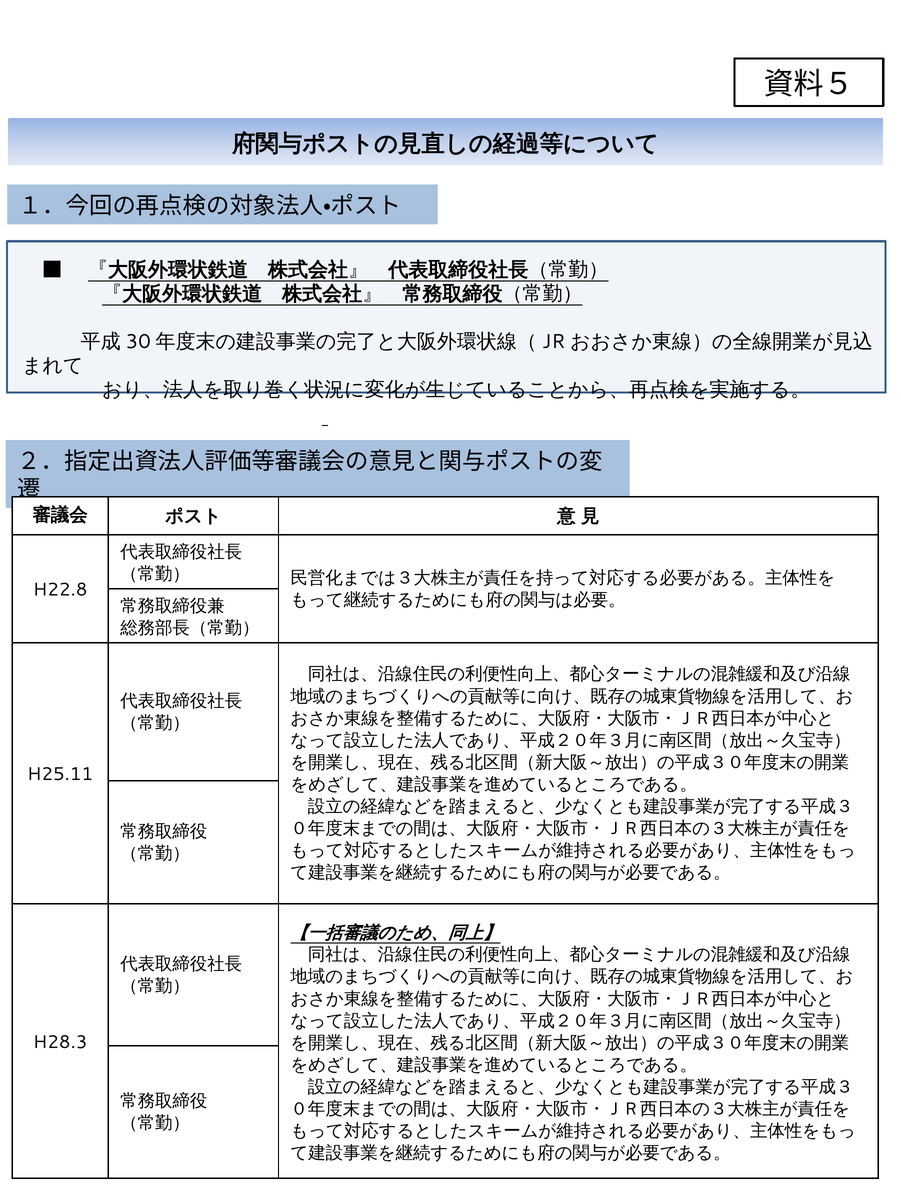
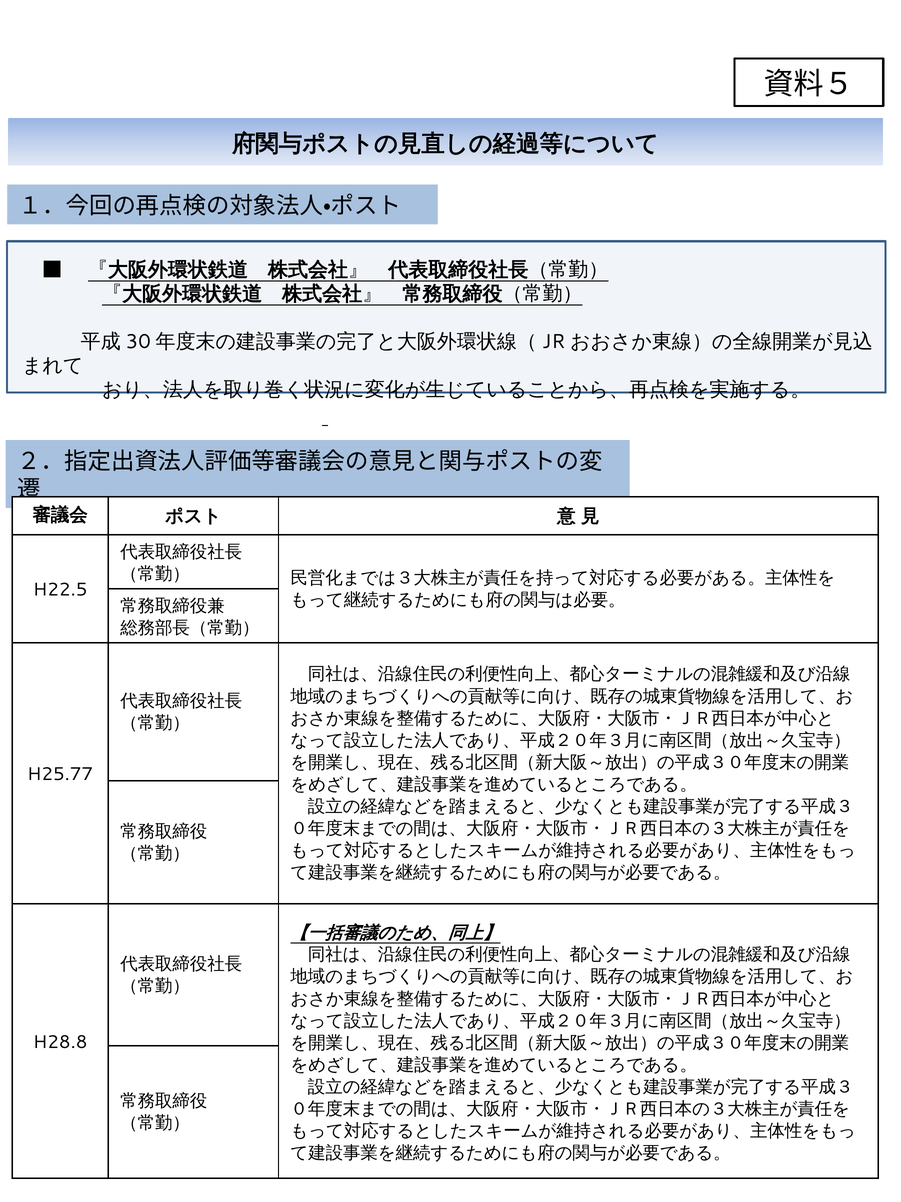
H22.8: H22.8 -> H22.5 (60, 590)
H25.11: H25.11 -> H25.77 (60, 774)
H28.3: H28.3 -> H28.8 (60, 1042)
